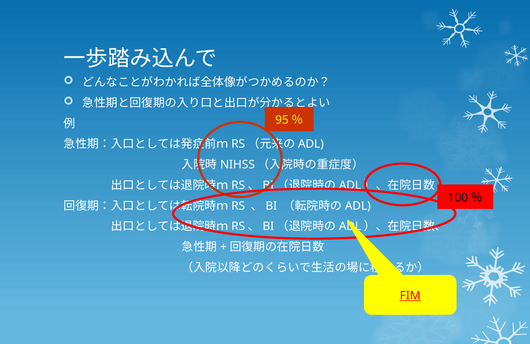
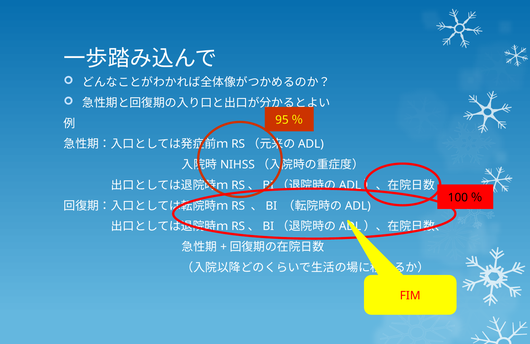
FIM underline: present -> none (410, 296)
